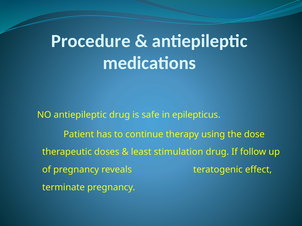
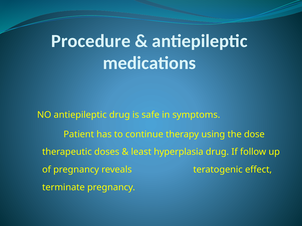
epilepticus: epilepticus -> symptoms (196, 115)
stimulation: stimulation -> hyperplasia (179, 152)
